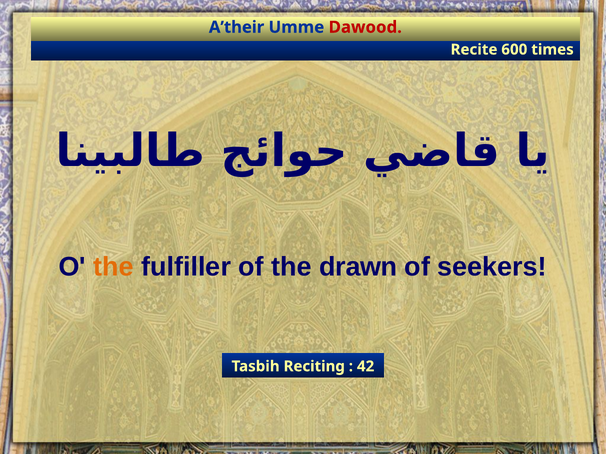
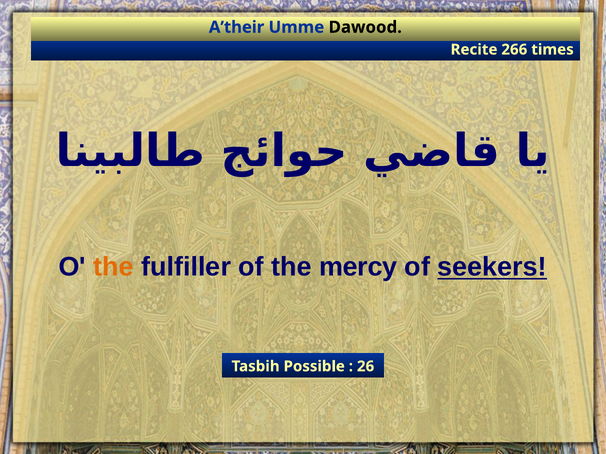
Dawood colour: red -> black (365, 27)
600: 600 -> 266 (514, 50)
drawn: drawn -> mercy (358, 267)
seekers underline: none -> present (492, 267)
Reciting: Reciting -> Possible (314, 367)
42: 42 -> 26 (366, 367)
